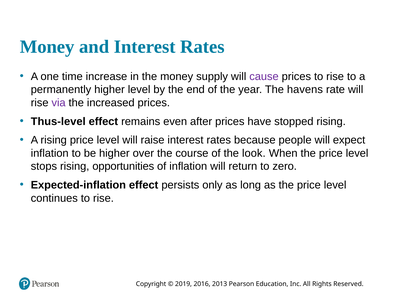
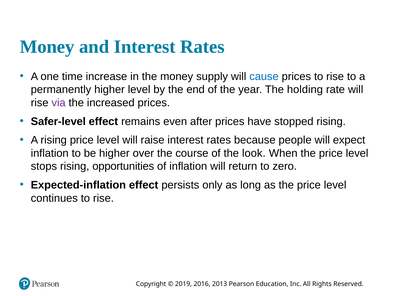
cause colour: purple -> blue (264, 76)
havens: havens -> holding (305, 90)
Thus-level: Thus-level -> Safer-level (58, 121)
